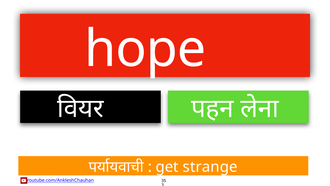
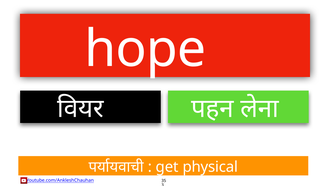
strange: strange -> physical (210, 166)
